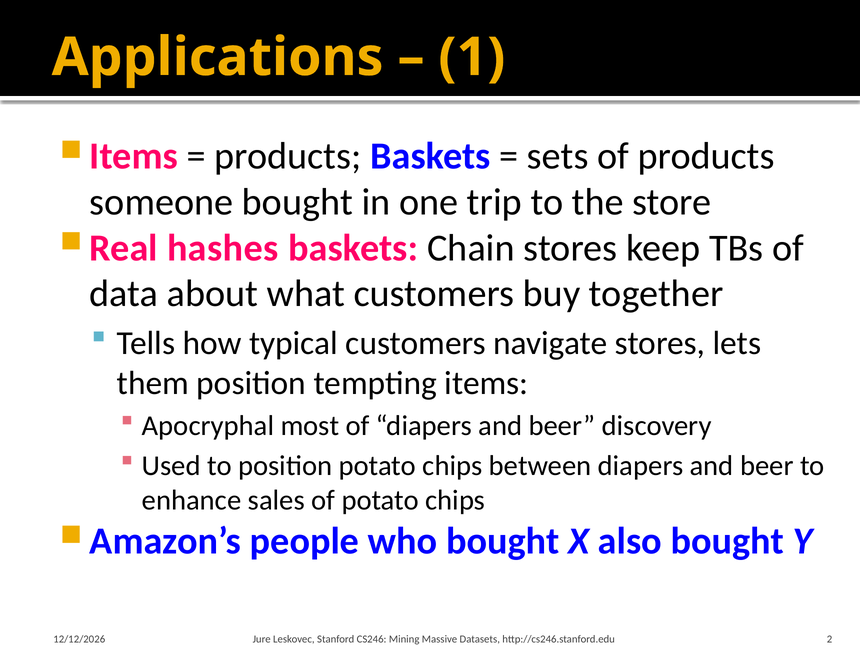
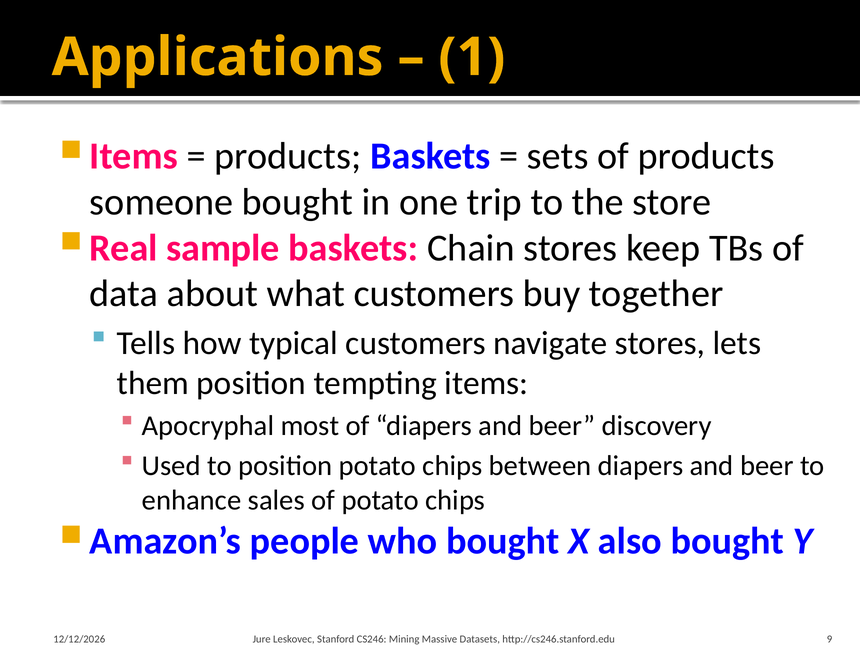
hashes: hashes -> sample (223, 248)
2: 2 -> 9 (829, 639)
